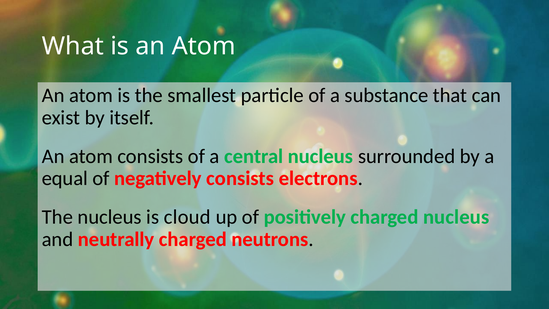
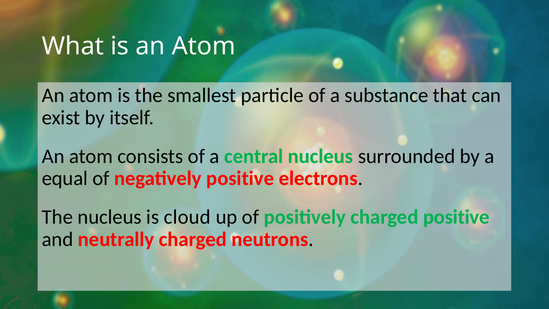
negatively consists: consists -> positive (240, 178)
charged nucleus: nucleus -> positive (456, 217)
